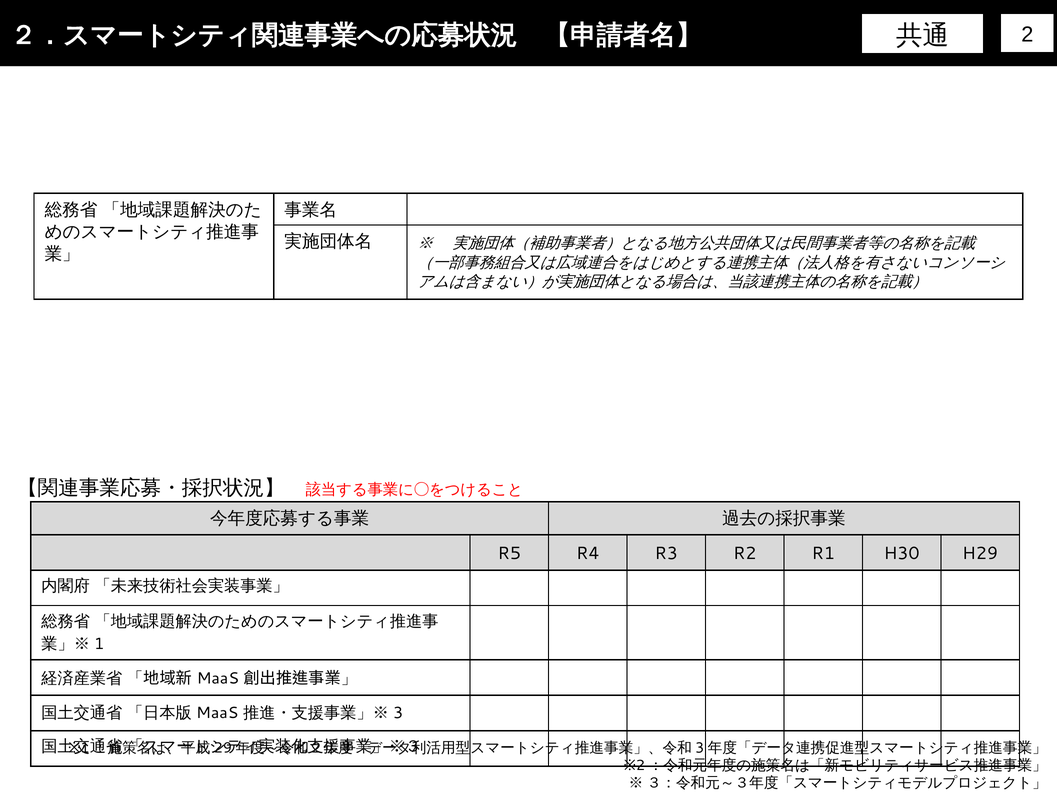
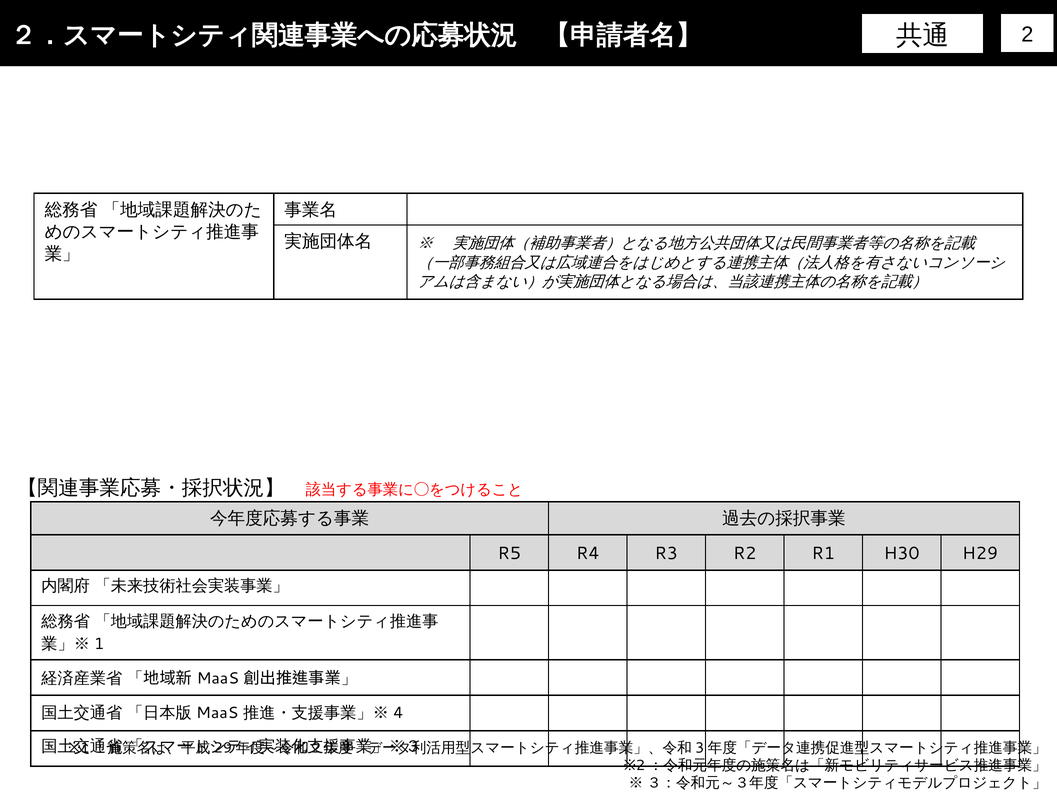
3: 3 -> 4 (398, 713)
